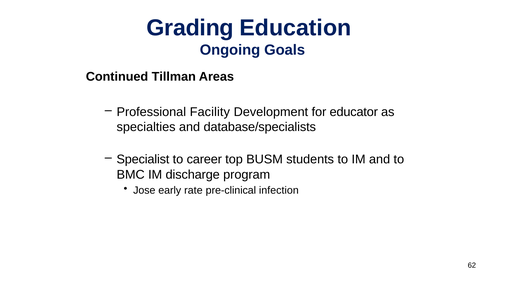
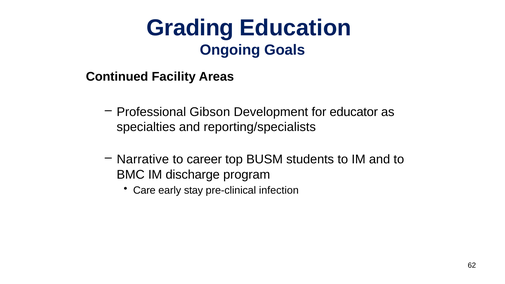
Tillman: Tillman -> Facility (174, 77)
Facility: Facility -> Gibson (210, 112)
database/specialists: database/specialists -> reporting/specialists (260, 127)
Specialist: Specialist -> Narrative (143, 160)
Jose: Jose -> Care (144, 191)
rate: rate -> stay (194, 191)
